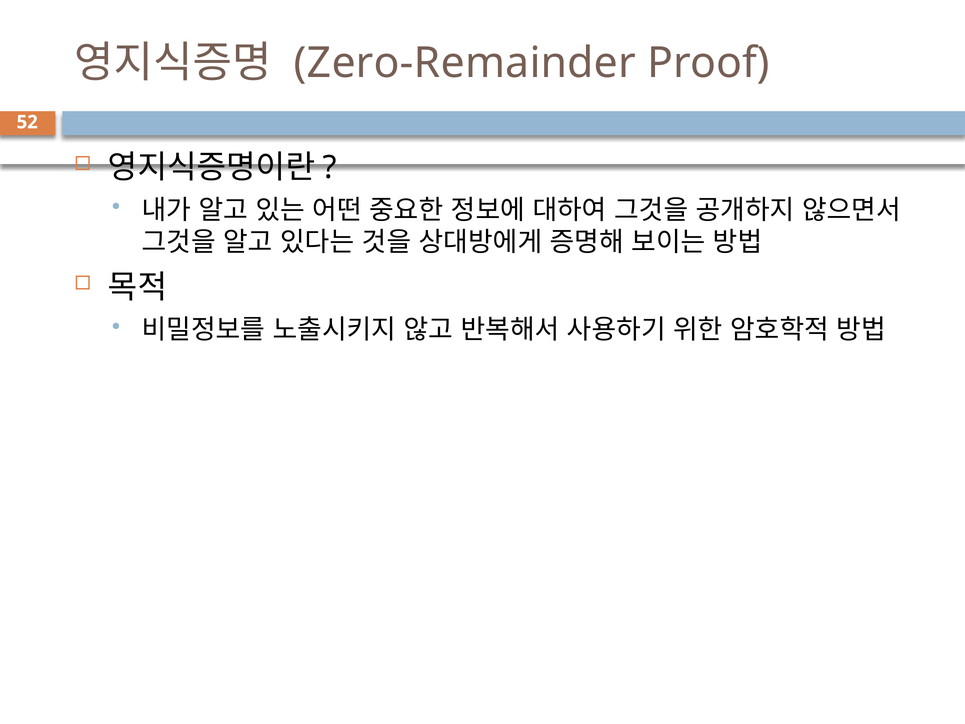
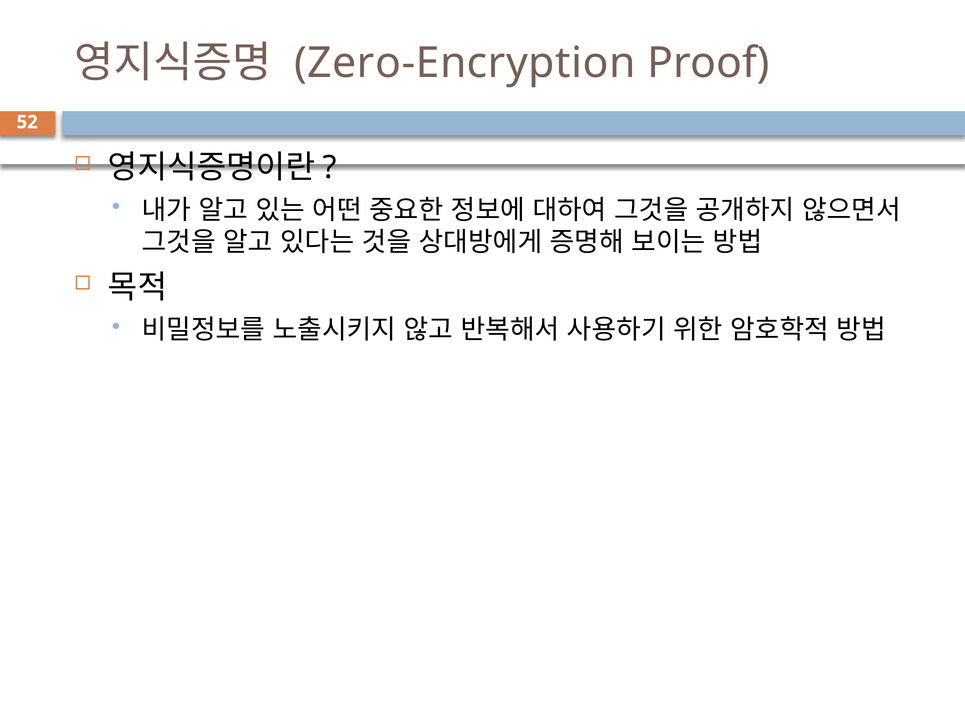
Zero-Remainder: Zero-Remainder -> Zero-Encryption (465, 63)
